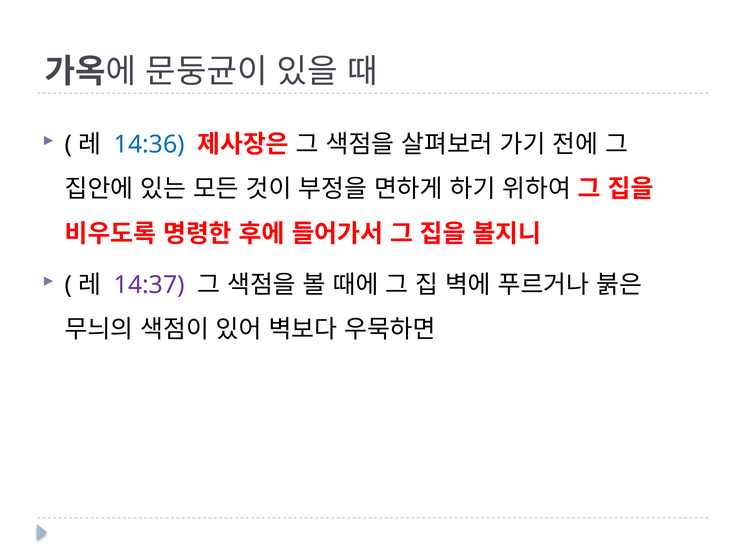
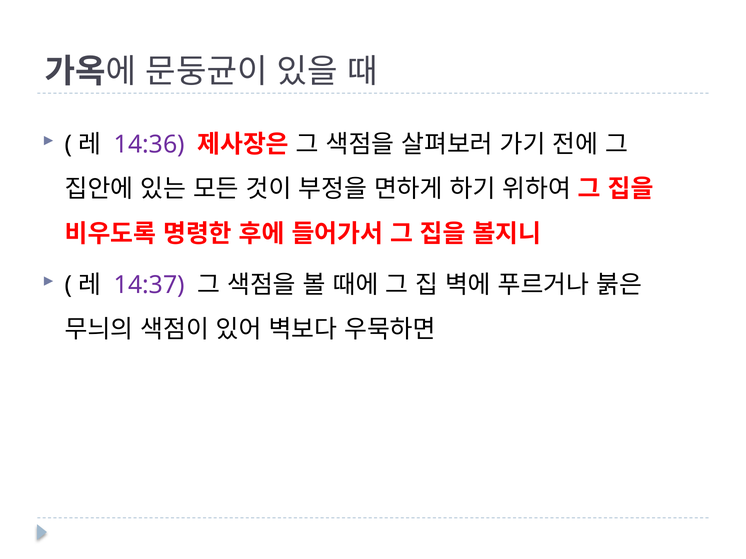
14:36 colour: blue -> purple (149, 145)
